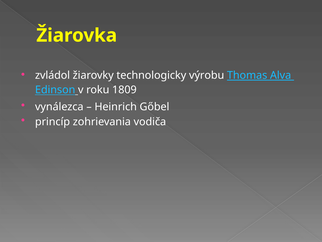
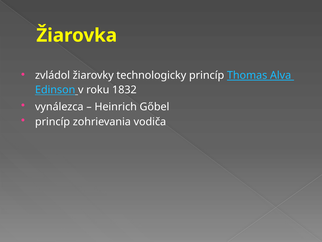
technologicky výrobu: výrobu -> princíp (207, 75)
1809: 1809 -> 1832 (124, 90)
